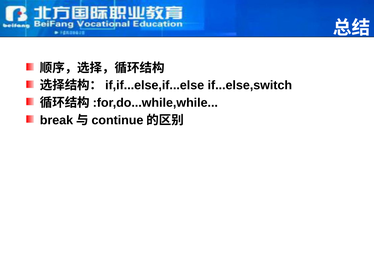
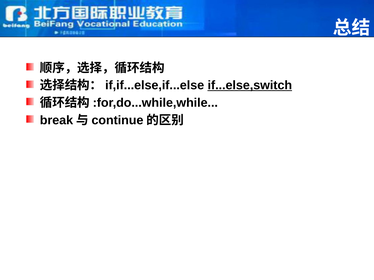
if...else,switch underline: none -> present (250, 85)
